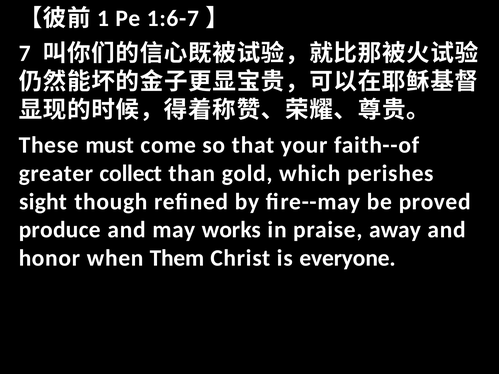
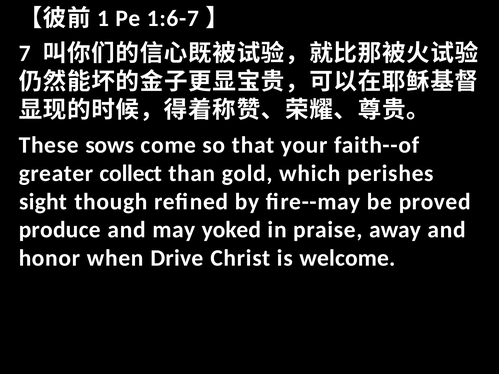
must: must -> sows (110, 145)
works: works -> yoked (231, 230)
Them: Them -> Drive (177, 258)
everyone: everyone -> welcome (347, 258)
